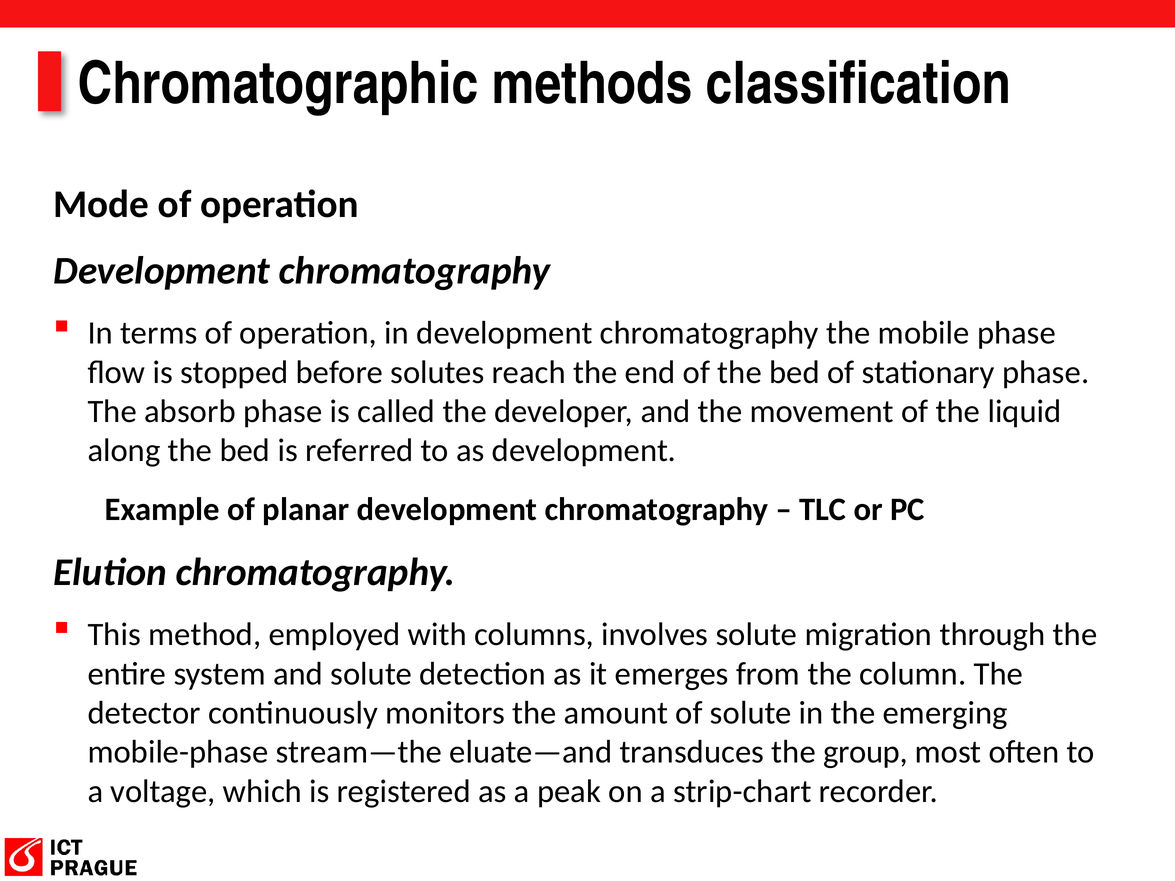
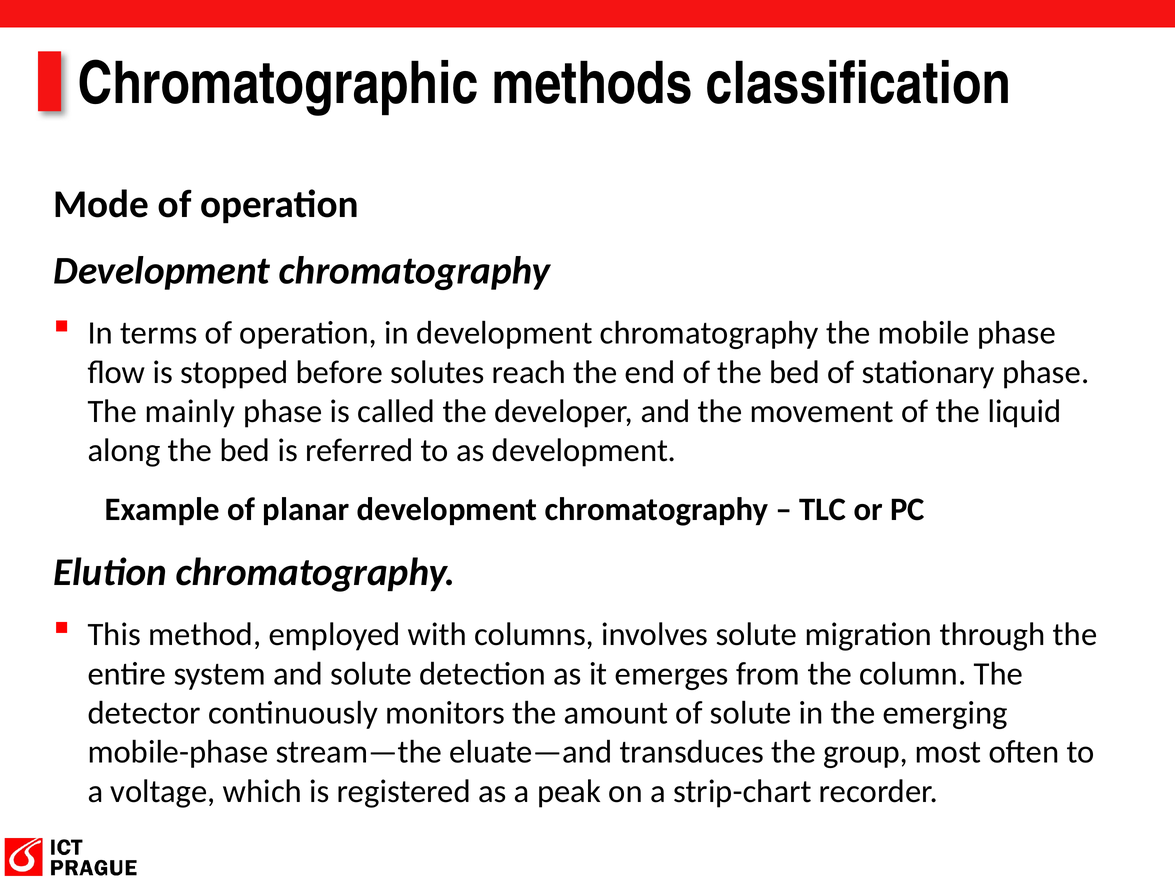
absorb: absorb -> mainly (190, 412)
